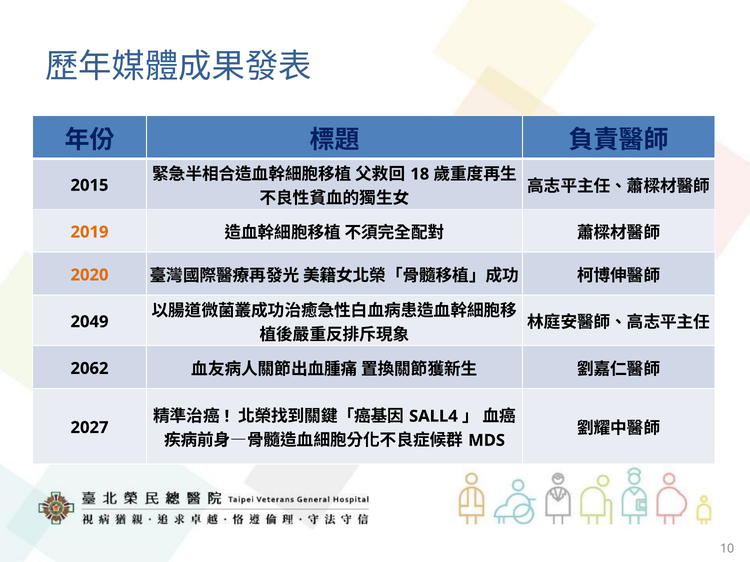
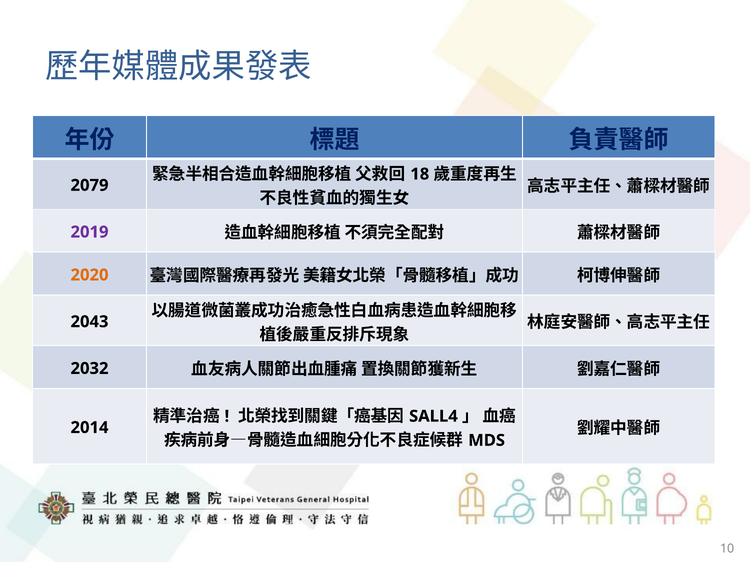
2015: 2015 -> 2079 (90, 185)
2019 colour: orange -> purple (90, 232)
2049: 2049 -> 2043 (90, 322)
2062: 2062 -> 2032 (90, 369)
2027: 2027 -> 2014 (90, 428)
